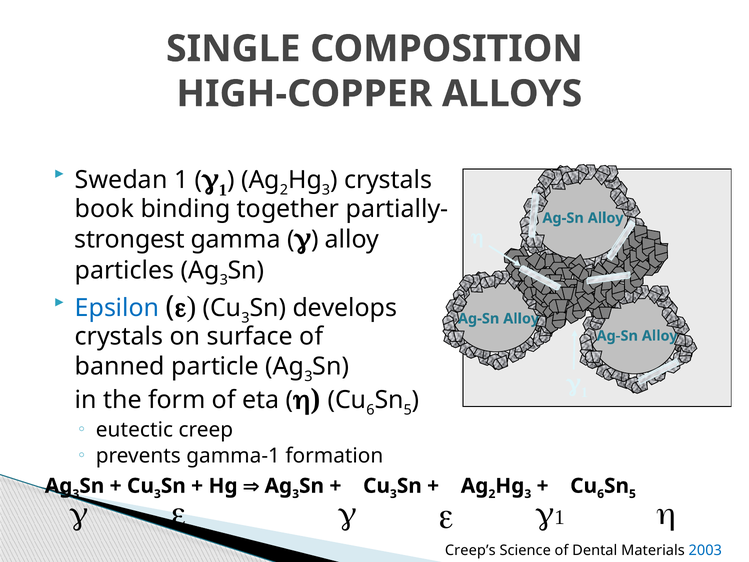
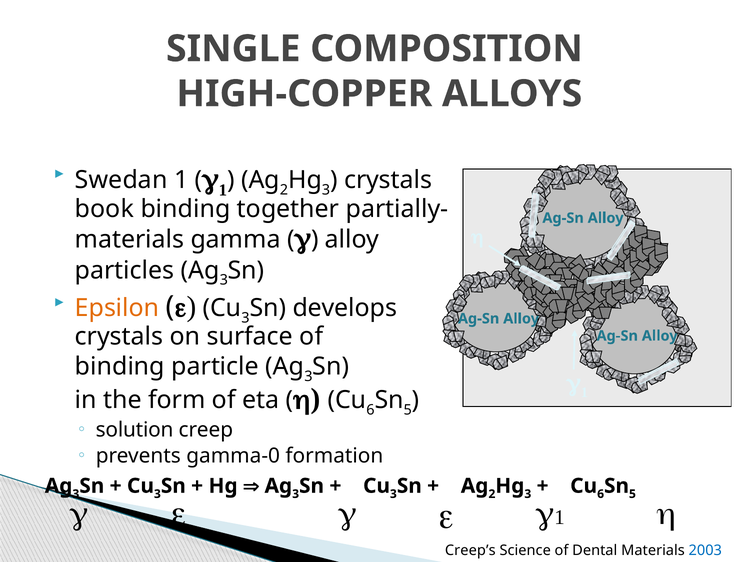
strongest: strongest -> materials (129, 239)
Epsilon colour: blue -> orange (117, 308)
banned: banned -> binding (120, 366)
eutectic: eutectic -> solution (135, 430)
gamma-1: gamma-1 -> gamma-0 (233, 455)
